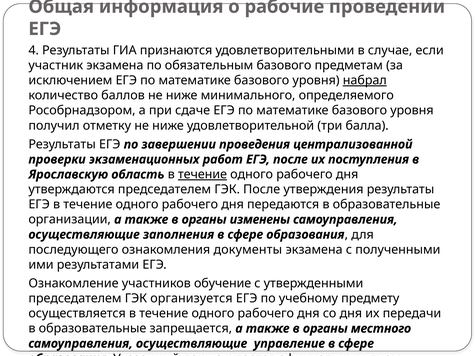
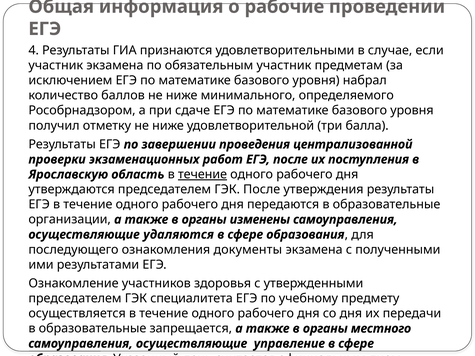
обязательным базового: базового -> участник (284, 65)
набрал underline: present -> none (365, 81)
заполнения: заполнения -> удаляются (178, 235)
обучение: обучение -> здоровья (223, 284)
организуется: организуется -> специалитета (192, 299)
